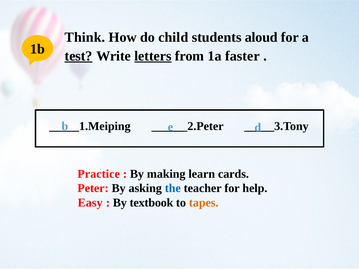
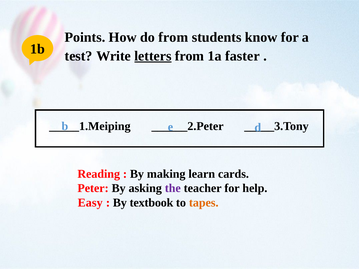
Think: Think -> Points (85, 37)
do child: child -> from (173, 37)
aloud: aloud -> know (261, 37)
test underline: present -> none (79, 56)
Practice: Practice -> Reading (99, 174)
the colour: blue -> purple (173, 188)
